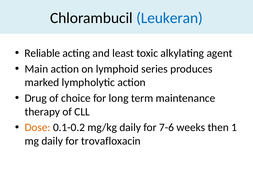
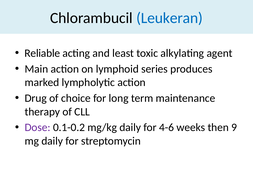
Dose colour: orange -> purple (38, 127)
7-6: 7-6 -> 4-6 (167, 127)
1: 1 -> 9 (234, 127)
trovafloxacin: trovafloxacin -> streptomycin (111, 141)
